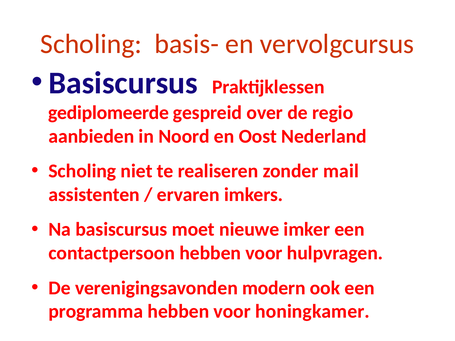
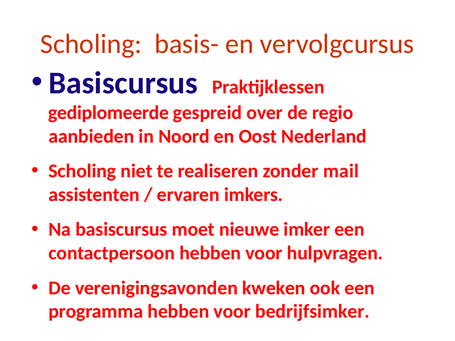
modern: modern -> kweken (274, 288)
honingkamer: honingkamer -> bedrijfsimker (312, 312)
